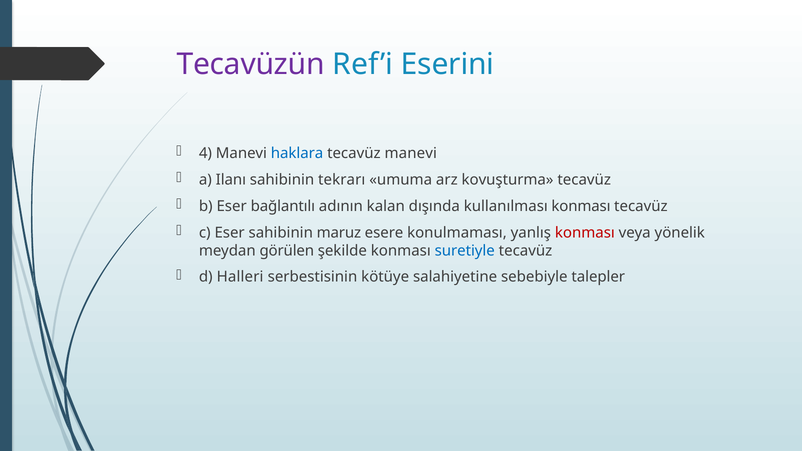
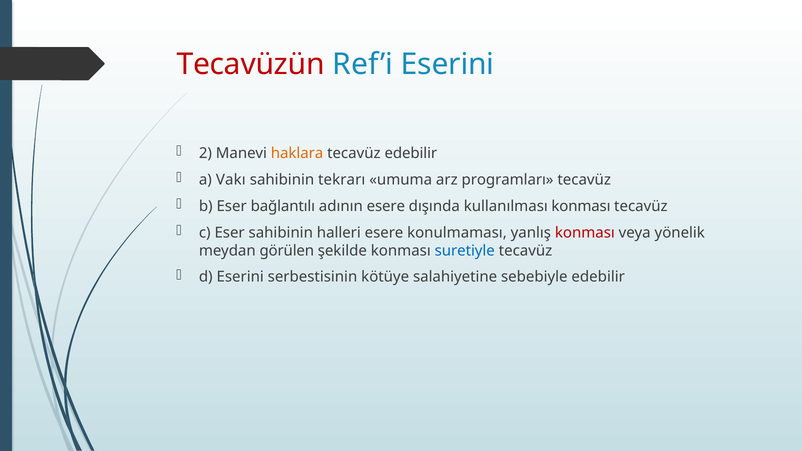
Tecavüzün colour: purple -> red (251, 64)
4: 4 -> 2 (205, 153)
haklara colour: blue -> orange (297, 153)
tecavüz manevi: manevi -> edebilir (411, 153)
Ilanı: Ilanı -> Vakı (231, 180)
kovuşturma: kovuşturma -> programları (508, 180)
adının kalan: kalan -> esere (386, 206)
maruz: maruz -> halleri (339, 233)
d Halleri: Halleri -> Eserini (240, 277)
sebebiyle talepler: talepler -> edebilir (598, 277)
